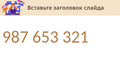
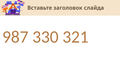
653: 653 -> 330 (45, 37)
